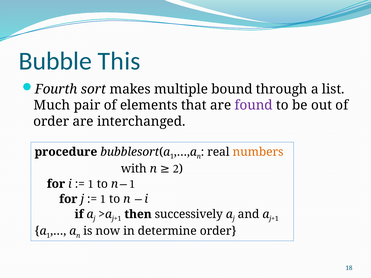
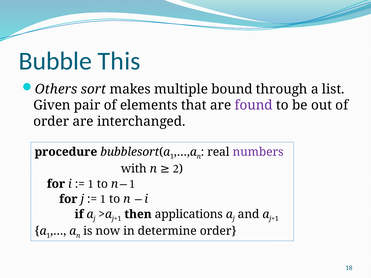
Fourth: Fourth -> Others (56, 89)
Much: Much -> Given (52, 105)
numbers colour: orange -> purple (258, 152)
successively: successively -> applications (189, 214)
